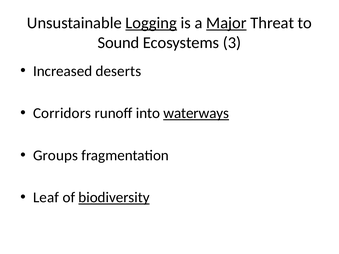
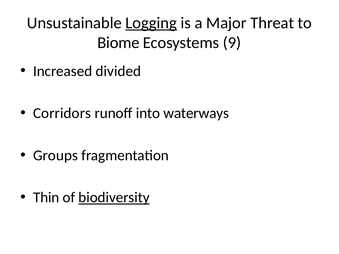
Major underline: present -> none (226, 23)
Sound: Sound -> Biome (119, 43)
3: 3 -> 9 (232, 43)
deserts: deserts -> divided (118, 71)
waterways underline: present -> none (196, 113)
Leaf: Leaf -> Thin (46, 198)
